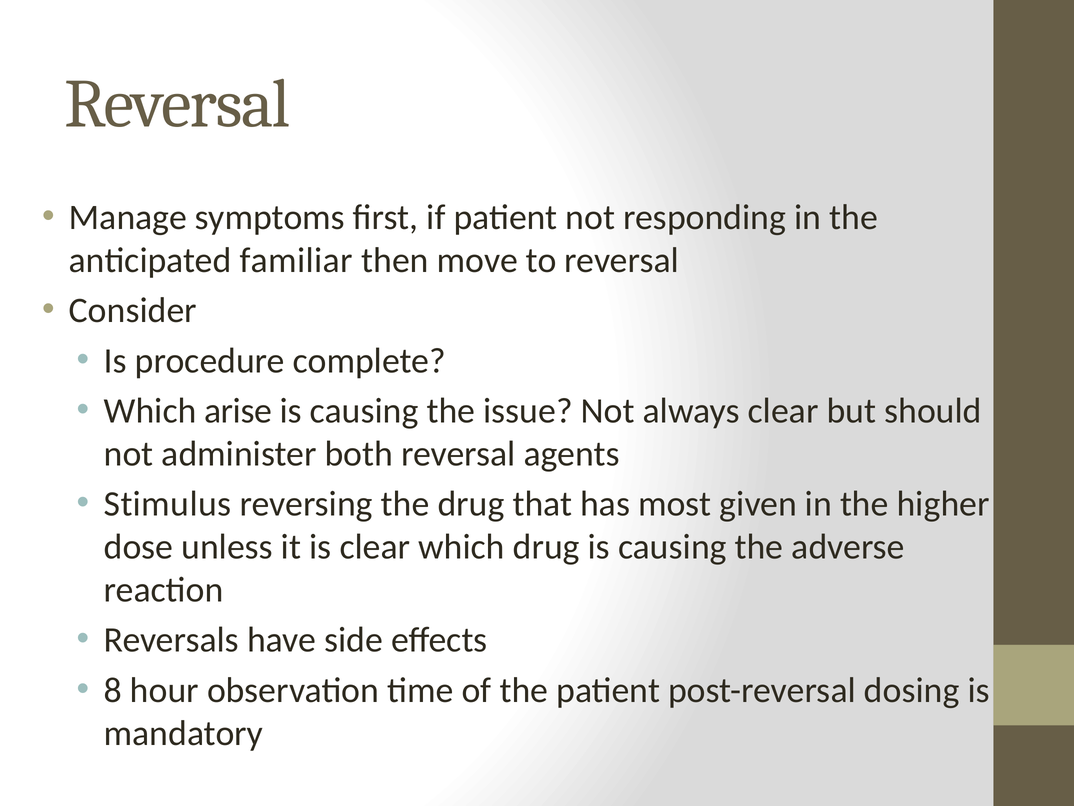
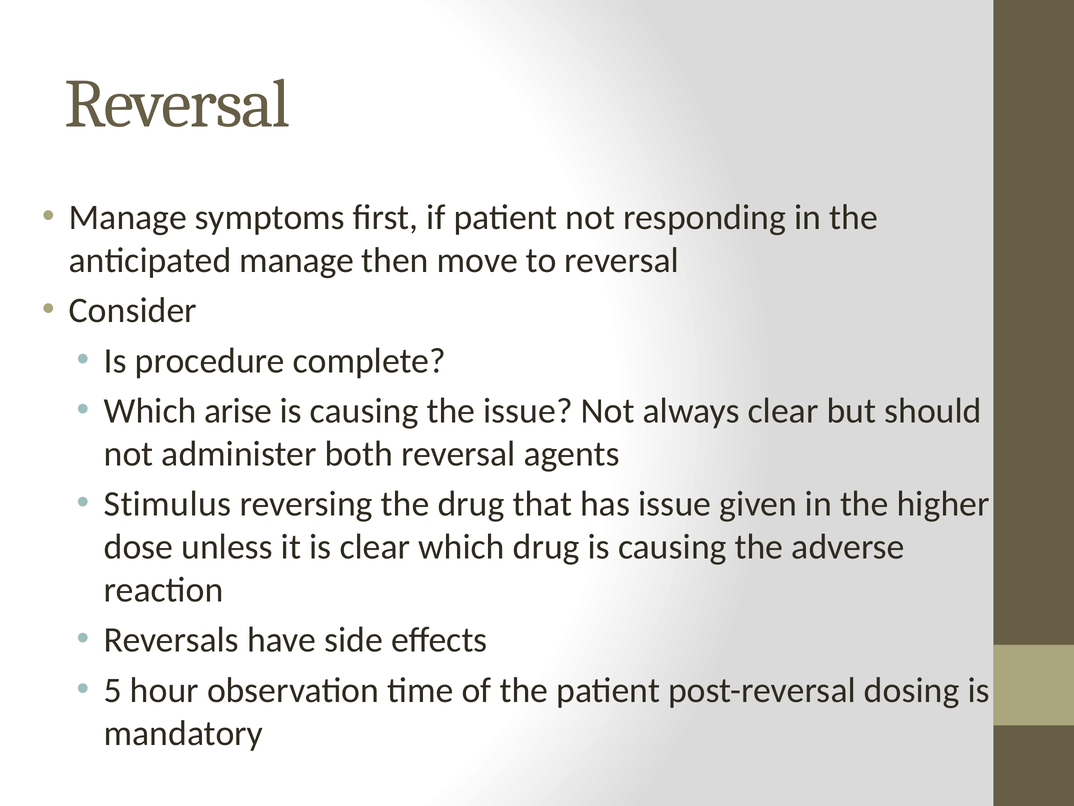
anticipated familiar: familiar -> manage (297, 260)
has most: most -> issue (675, 504)
8: 8 -> 5 (113, 690)
